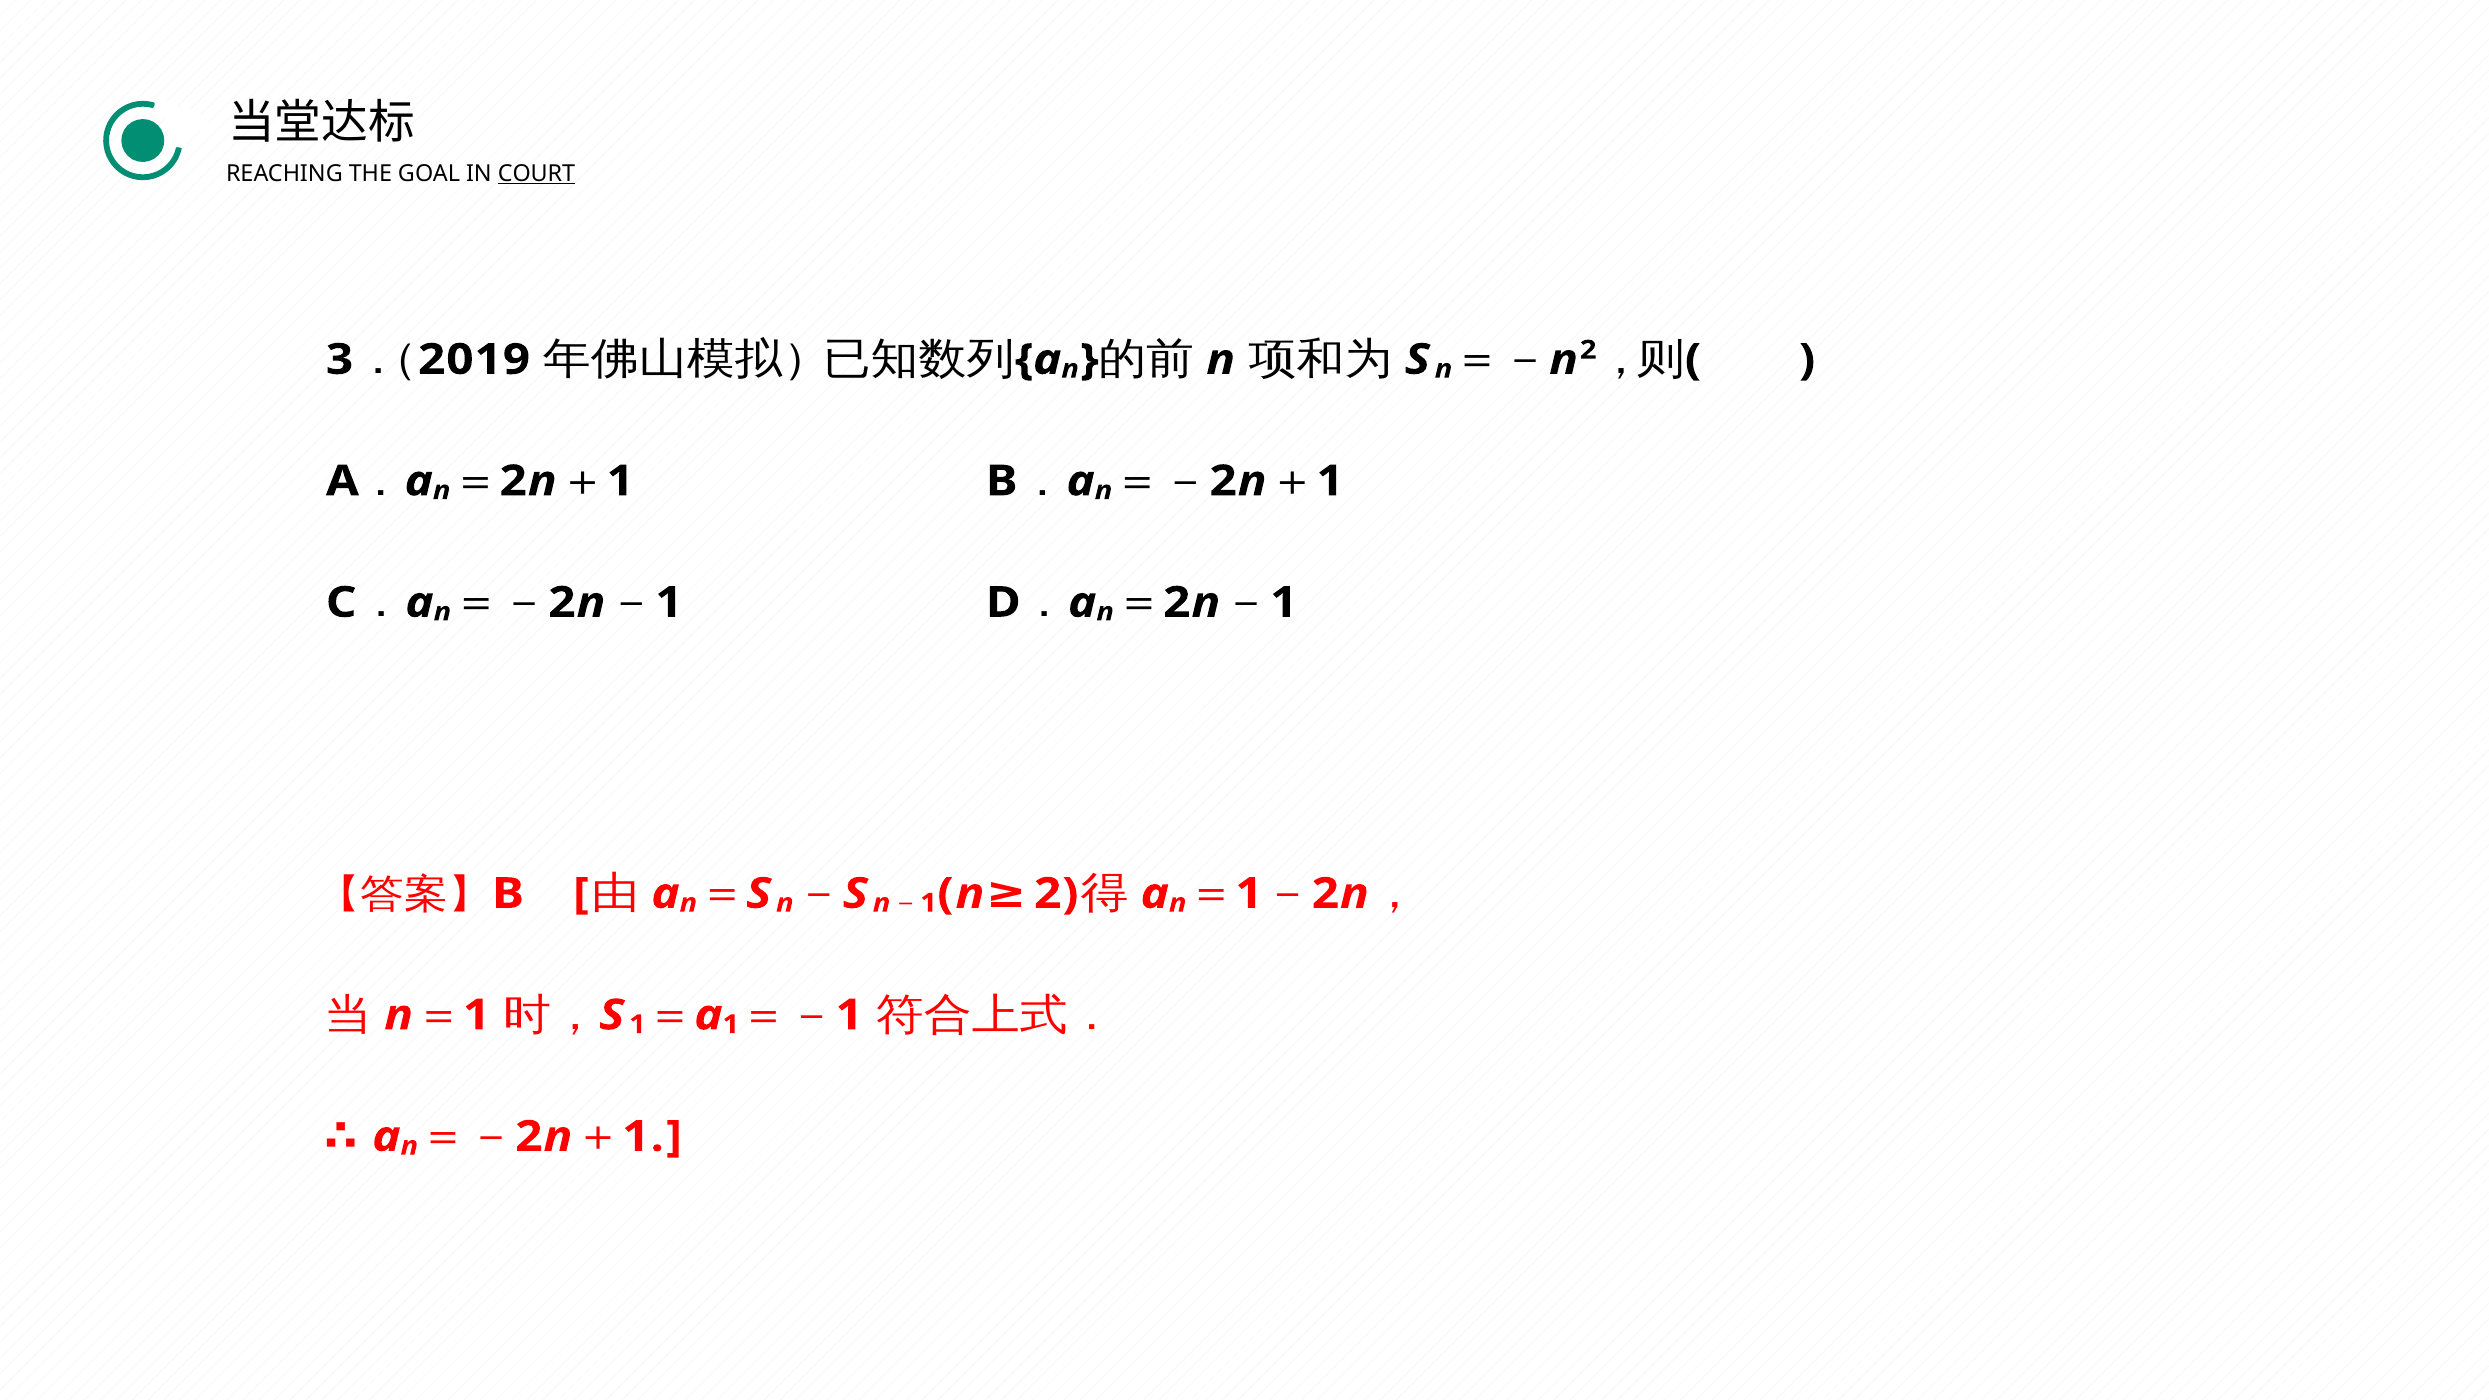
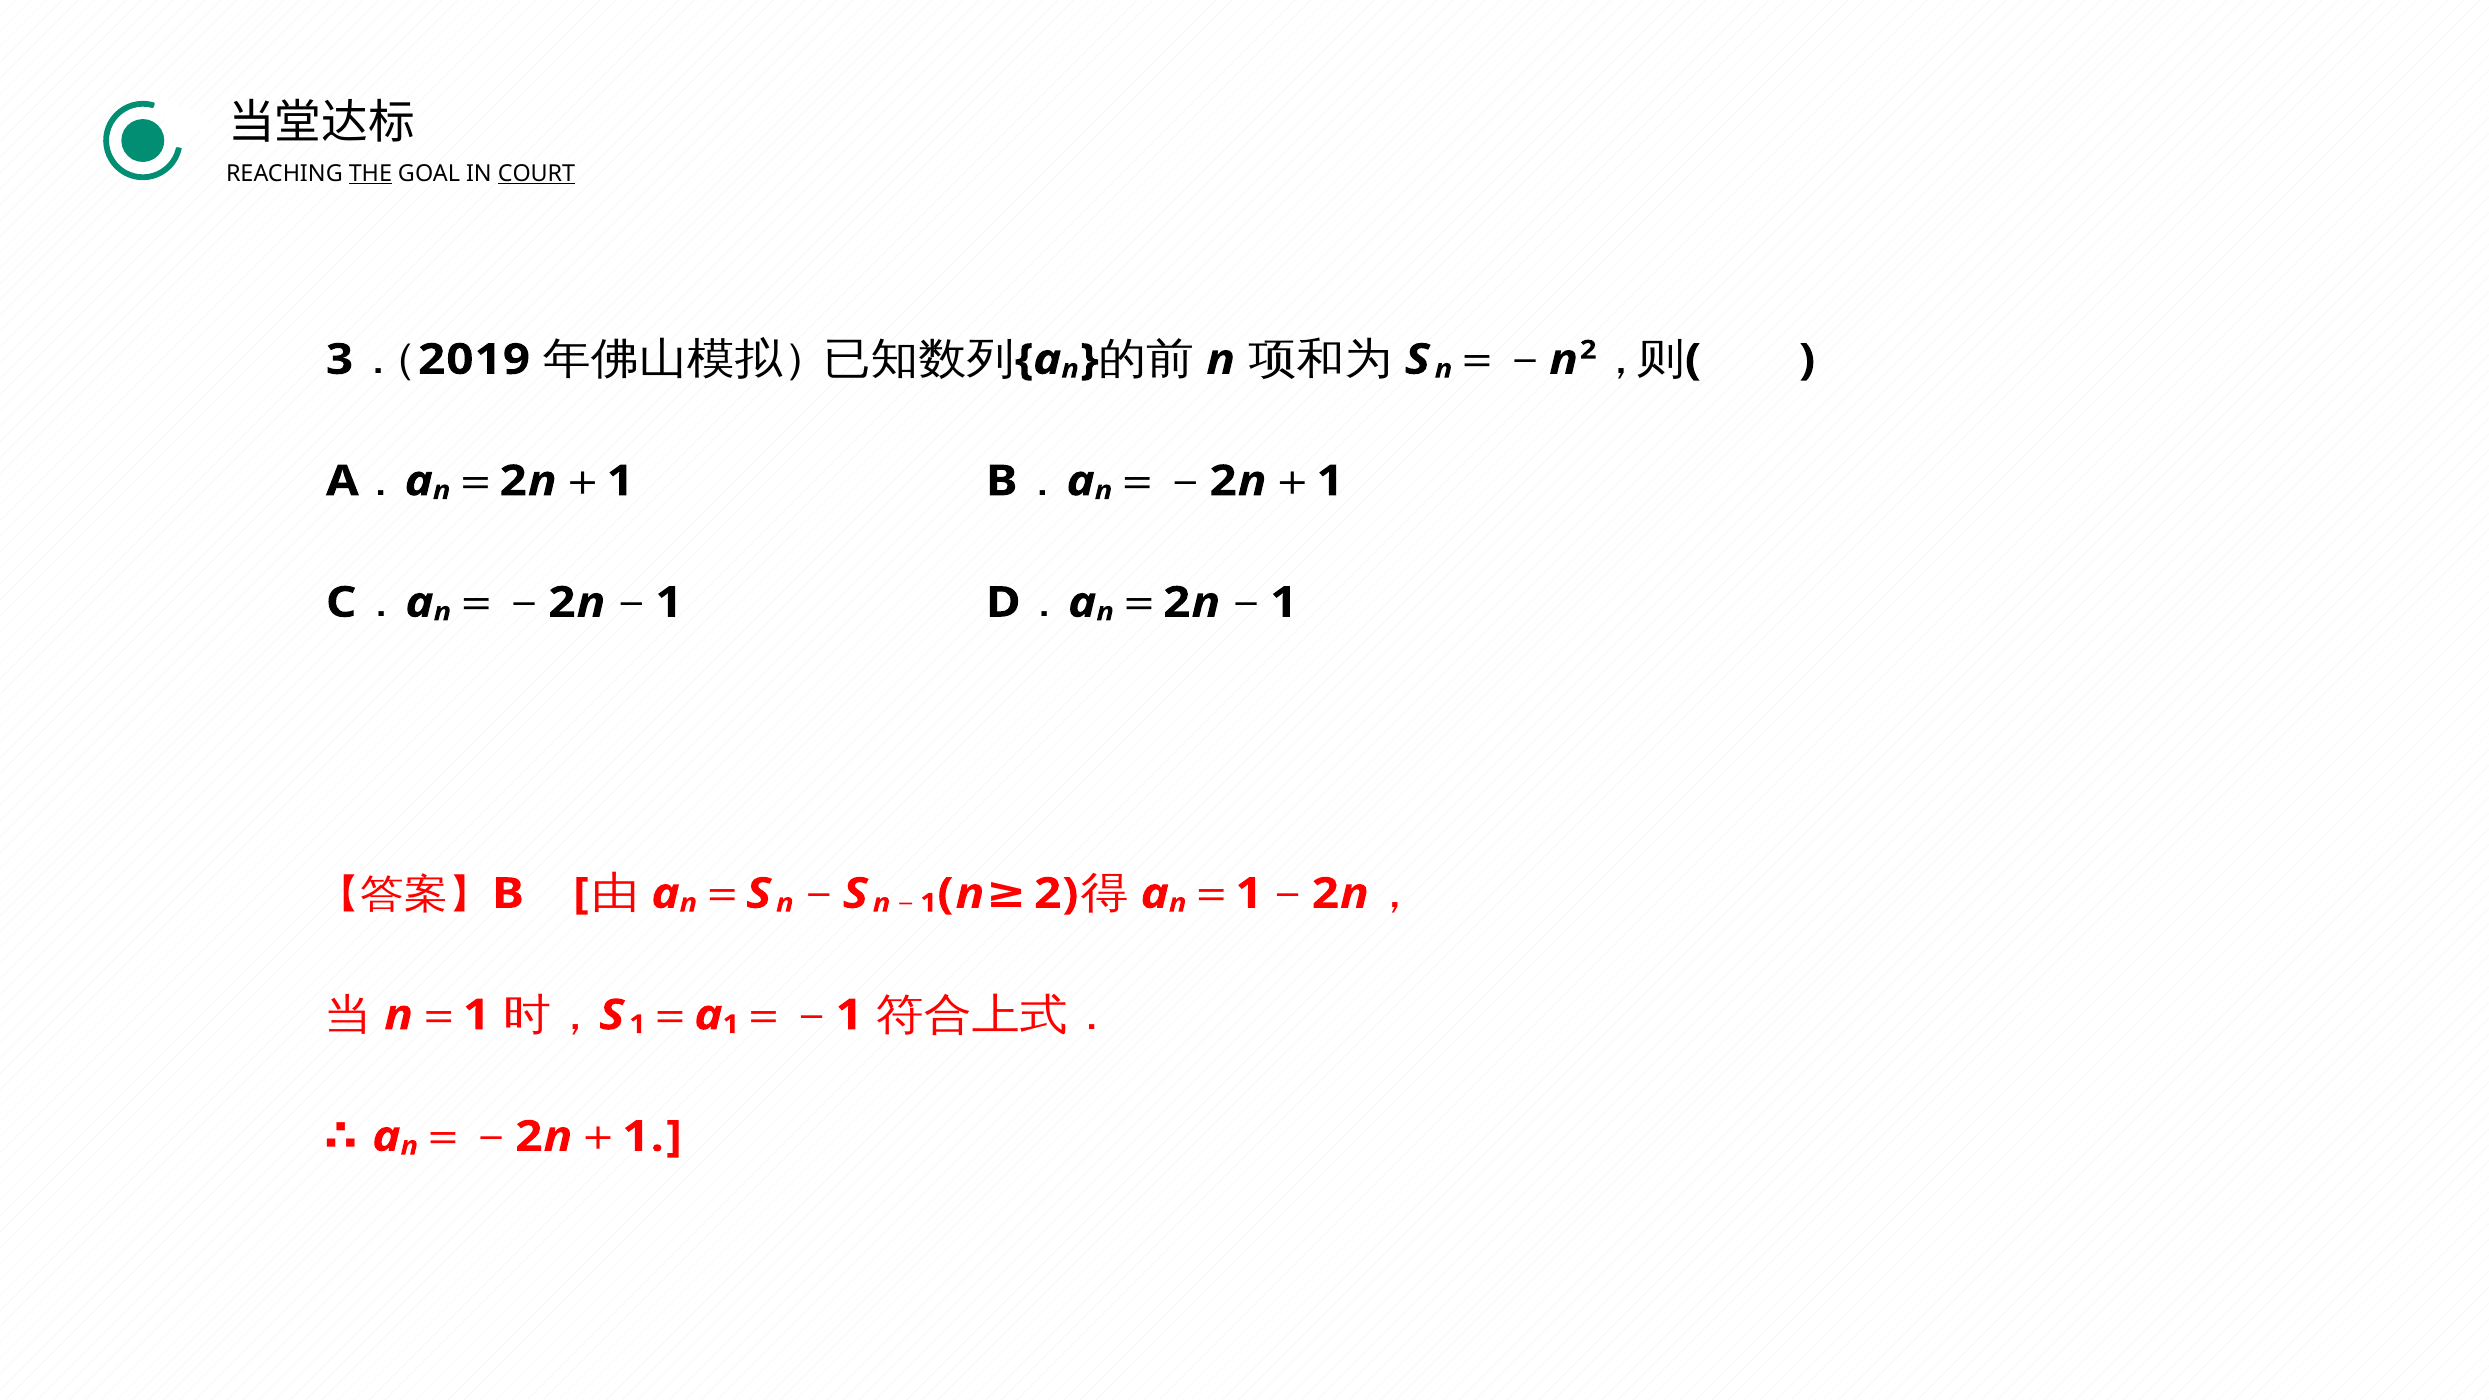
THE underline: none -> present (370, 174)
